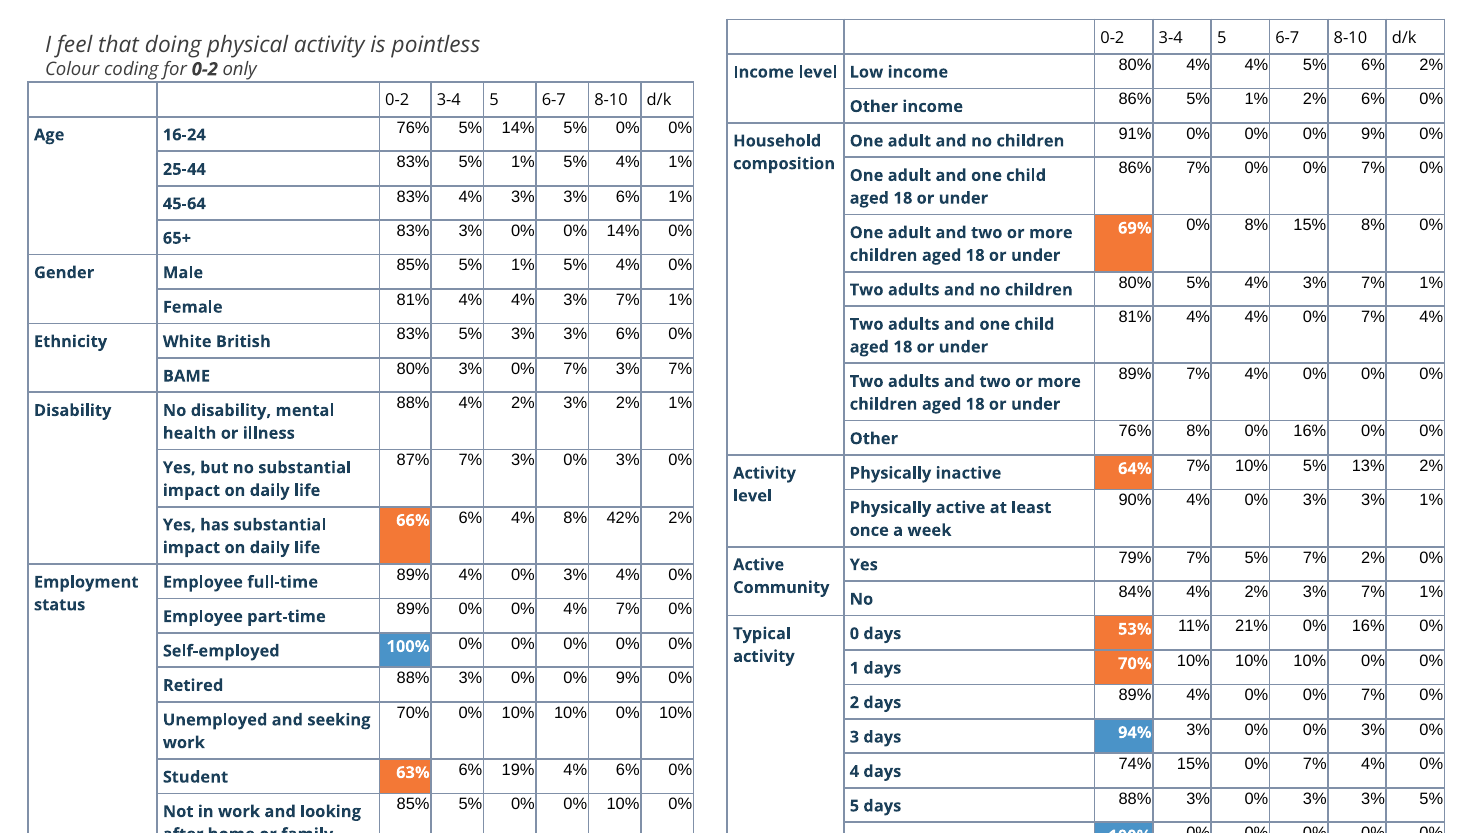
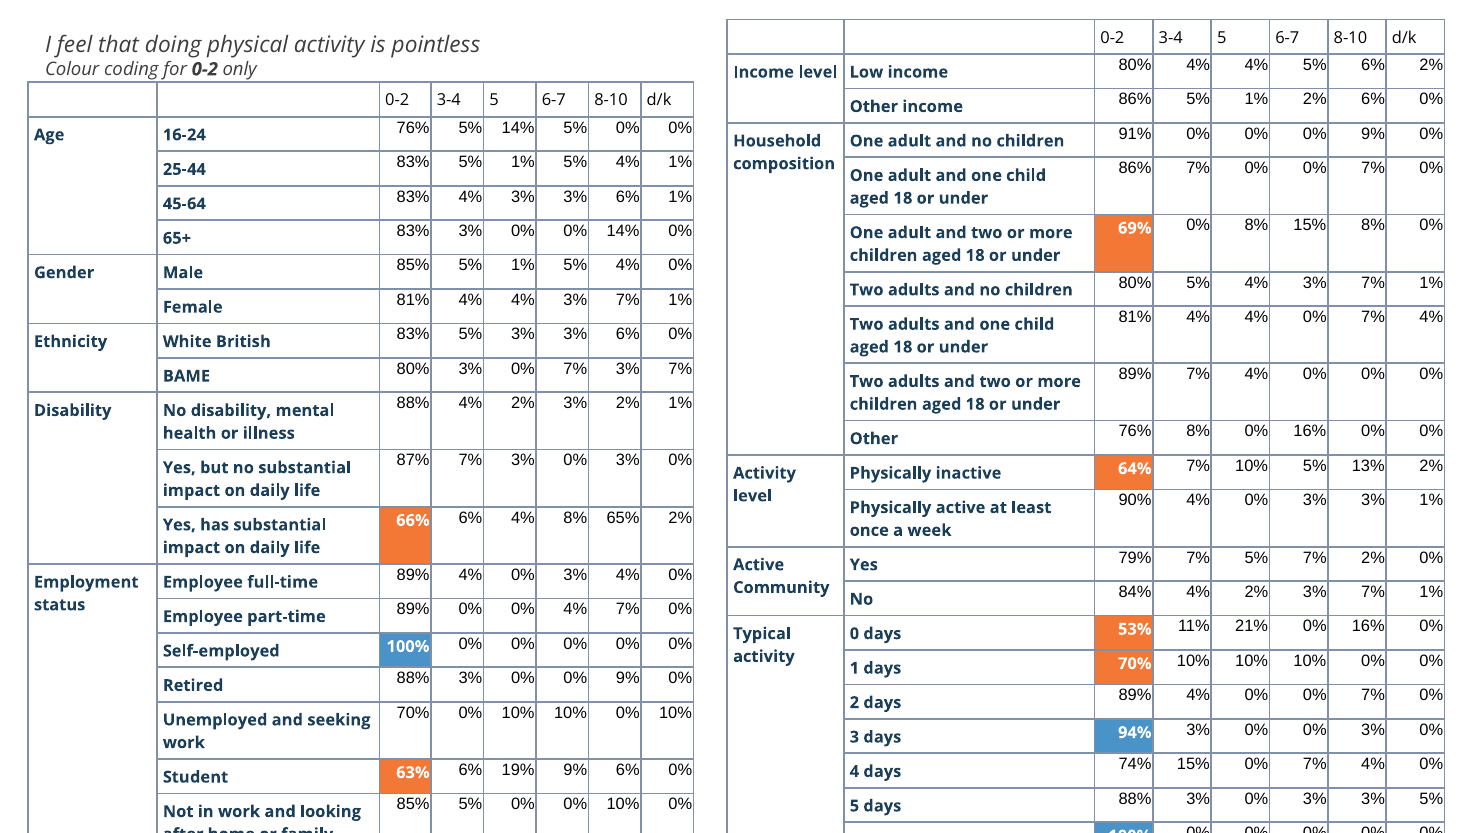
42%: 42% -> 65% (623, 518)
19% 4%: 4% -> 9% (575, 770)
